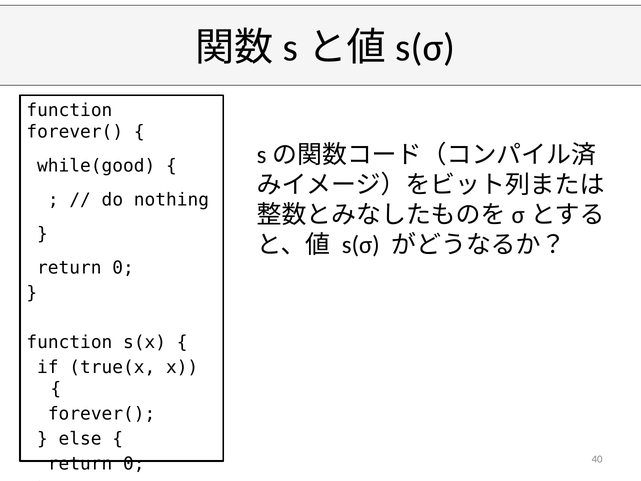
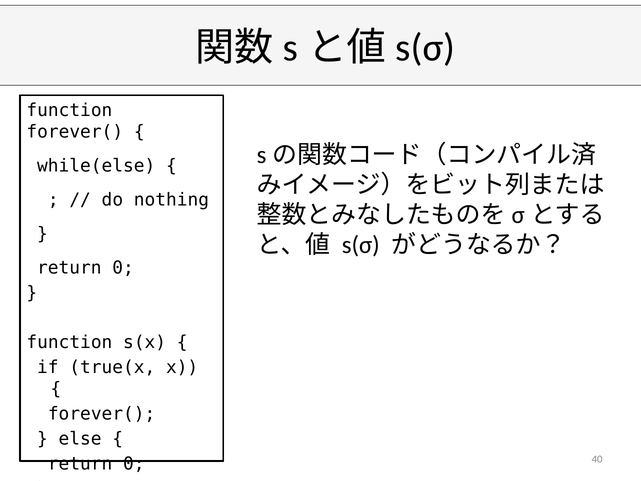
while(good: while(good -> while(else (96, 166)
